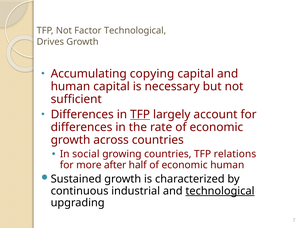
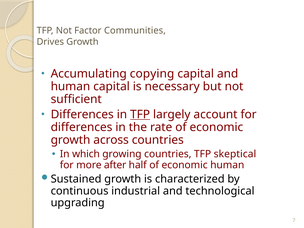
Factor Technological: Technological -> Communities (135, 31)
social: social -> which (86, 154)
relations: relations -> skeptical (235, 154)
technological underline: present -> none (220, 191)
